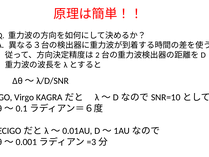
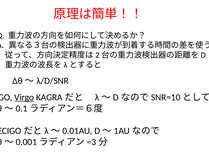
Virgo underline: none -> present (24, 97)
